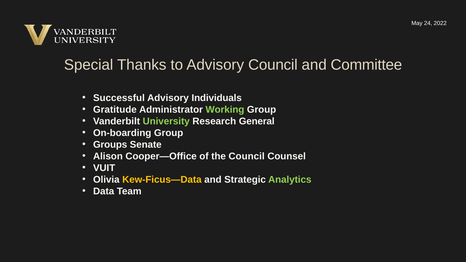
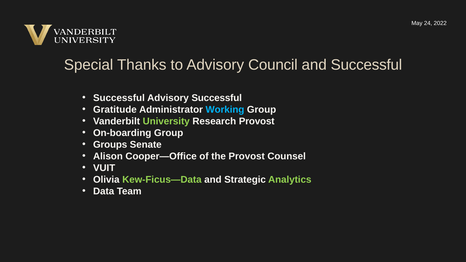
and Committee: Committee -> Successful (366, 65)
Advisory Individuals: Individuals -> Successful (217, 98)
Working colour: light green -> light blue (225, 110)
Research General: General -> Provost (257, 121)
the Council: Council -> Provost (247, 156)
Kew-Ficus—Data colour: yellow -> light green (162, 180)
